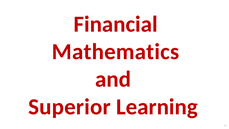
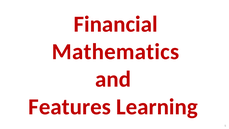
Superior: Superior -> Features (70, 107)
